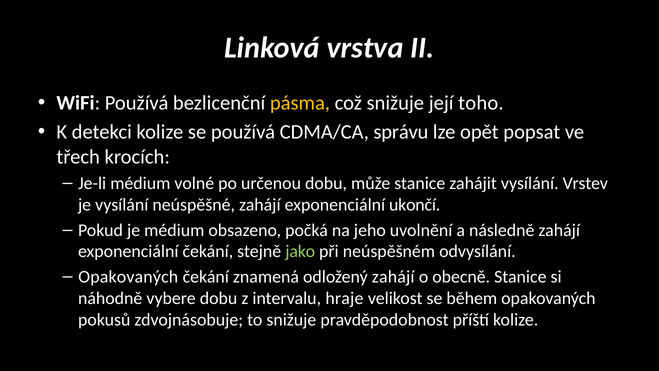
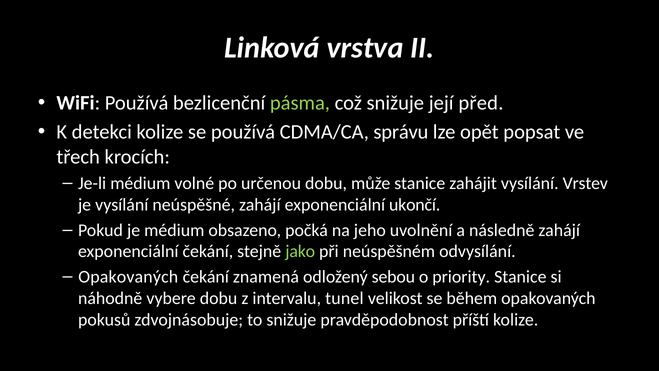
pásma colour: yellow -> light green (300, 103)
toho: toho -> před (481, 103)
odložený zahájí: zahájí -> sebou (393, 277)
obecně: obecně -> priority (461, 277)
hraje: hraje -> tunel (344, 298)
